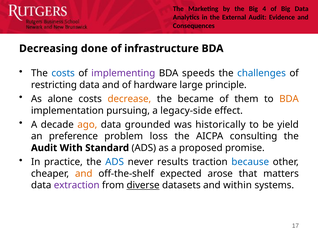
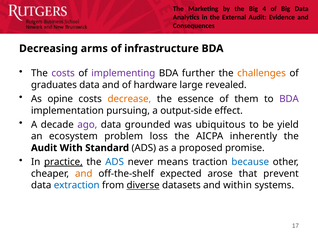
done: done -> arms (94, 48)
costs colour: blue -> purple (63, 73)
speeds: speeds -> further (198, 73)
challenges colour: blue -> orange (262, 73)
restricting: restricting -> graduates (54, 85)
principle: principle -> revealed (226, 85)
alone: alone -> opine (60, 99)
became: became -> essence (196, 99)
BDA colour: orange -> purple (289, 99)
legacy-side: legacy-side -> output-side (186, 110)
ago colour: orange -> purple (87, 124)
historically: historically -> ubiquitous (221, 124)
preference: preference -> ecosystem (73, 136)
consulting: consulting -> inherently (253, 136)
practice underline: none -> present (63, 162)
results: results -> means (173, 162)
matters: matters -> prevent (281, 173)
extraction colour: purple -> blue (77, 185)
